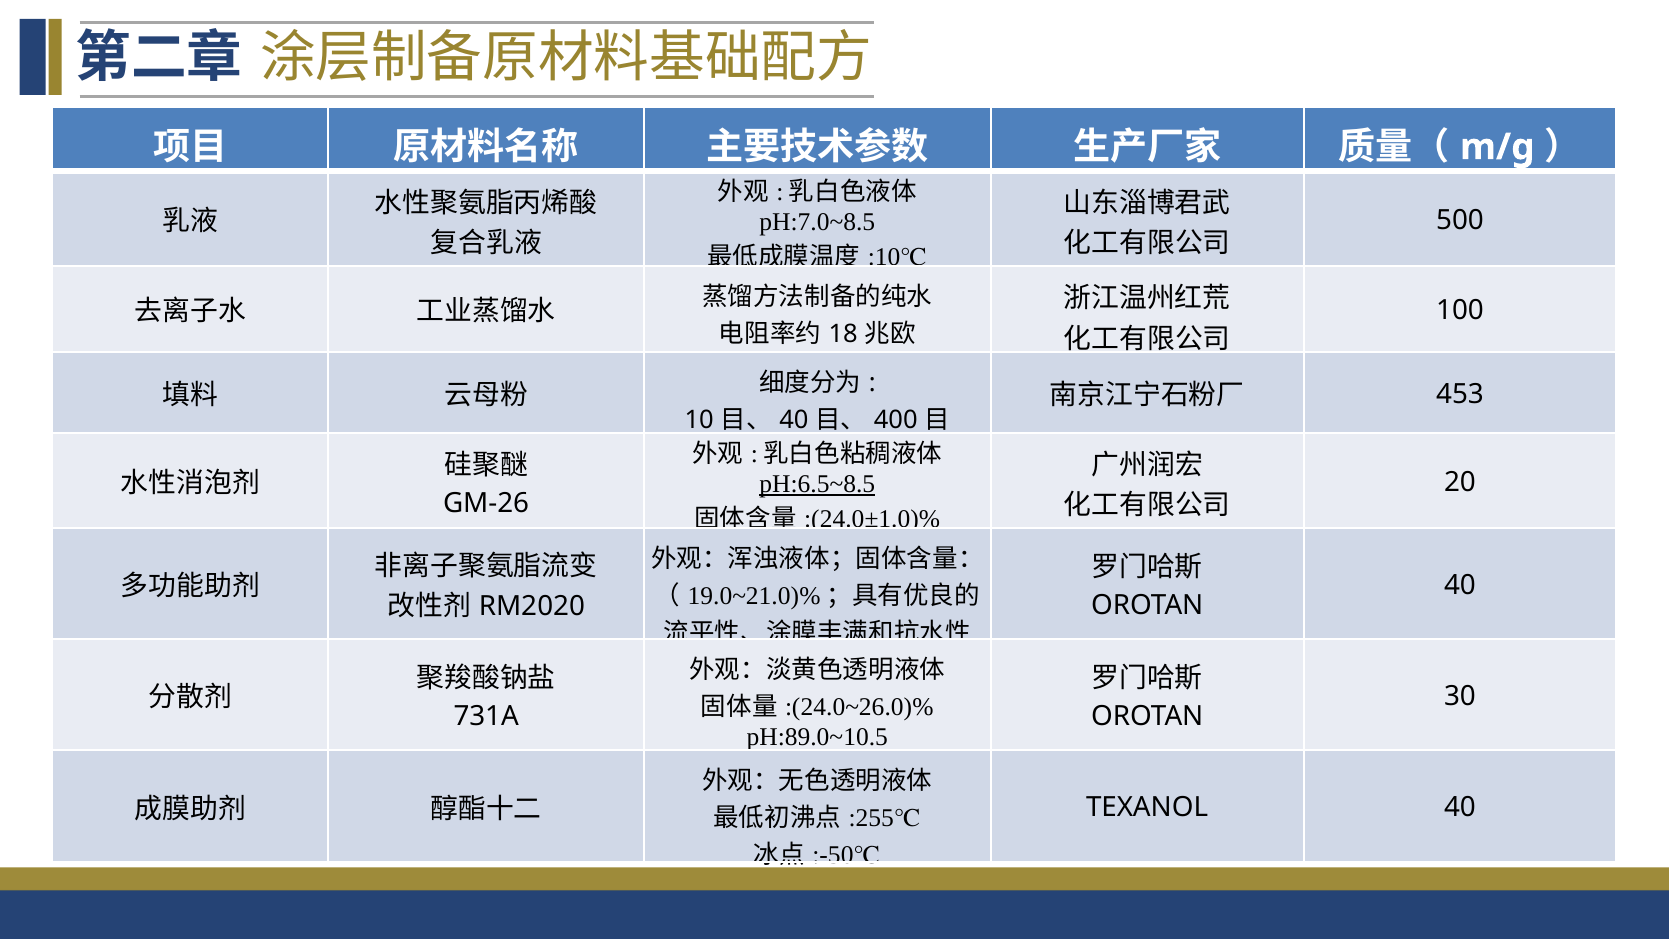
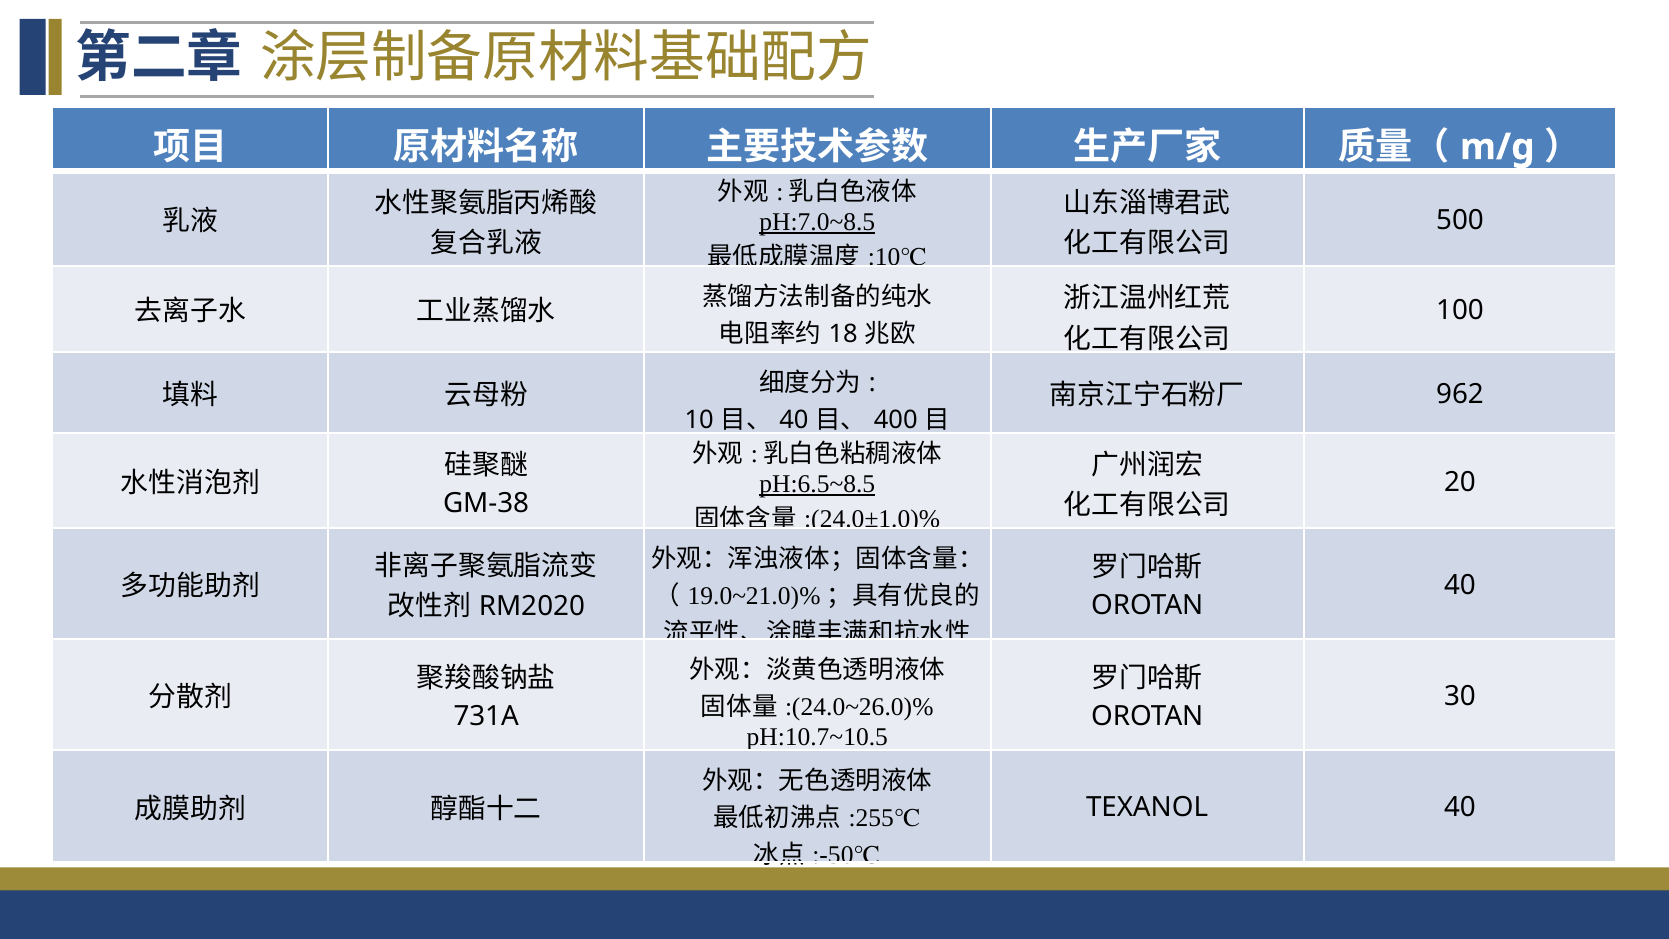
pH:7.0~8.5 underline: none -> present (817, 222)
453: 453 -> 962 (1460, 394)
GM-26: GM-26 -> GM-38 (486, 503)
pH:89.0~10.5: pH:89.0~10.5 -> pH:10.7~10.5 (817, 737)
